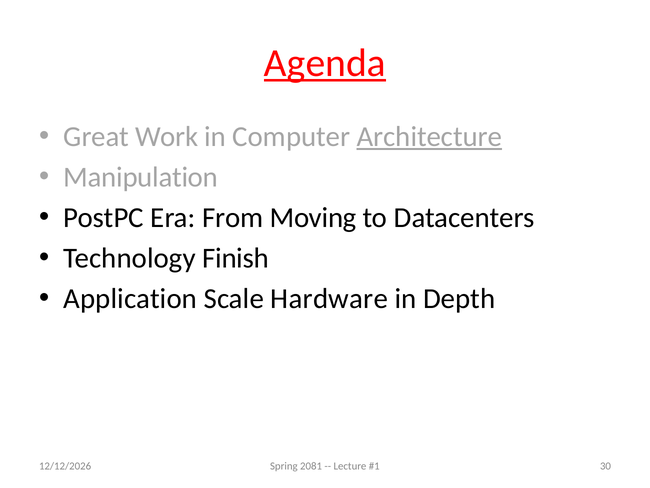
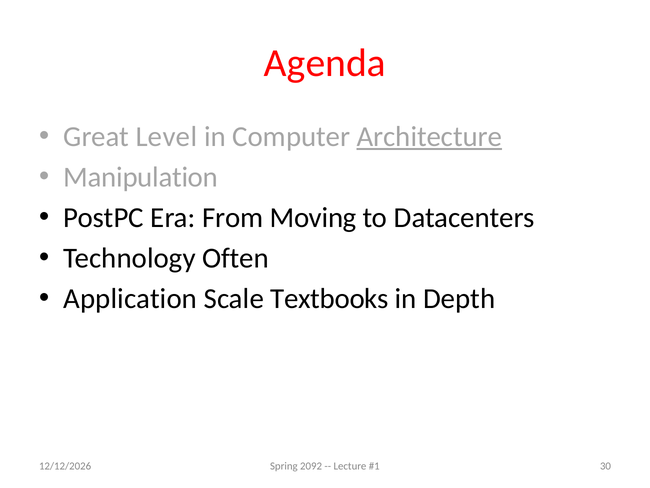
Agenda underline: present -> none (325, 63)
Work: Work -> Level (166, 136)
Finish: Finish -> Often (236, 258)
Hardware: Hardware -> Textbooks (329, 298)
2081: 2081 -> 2092 (311, 465)
